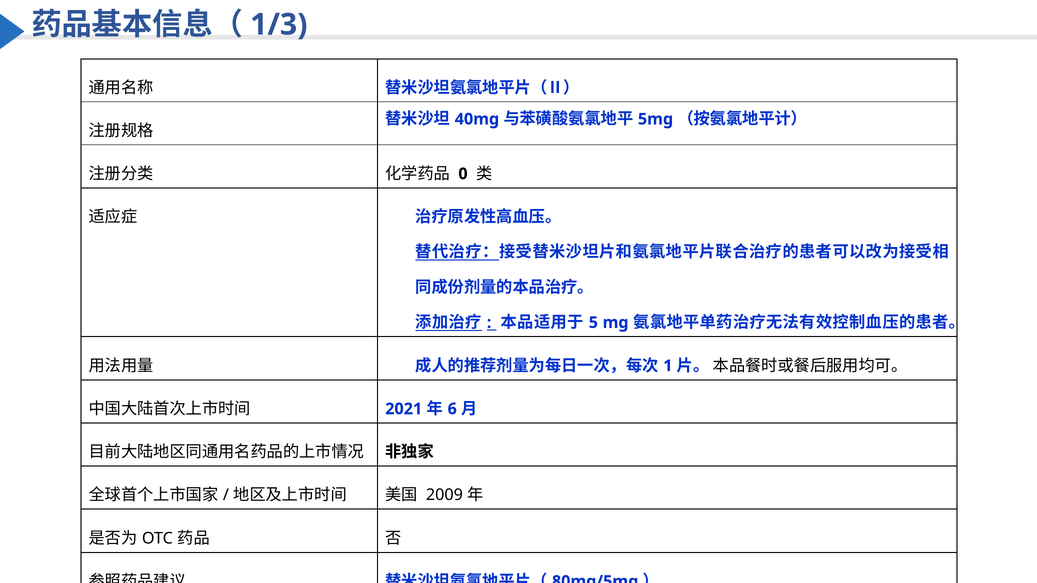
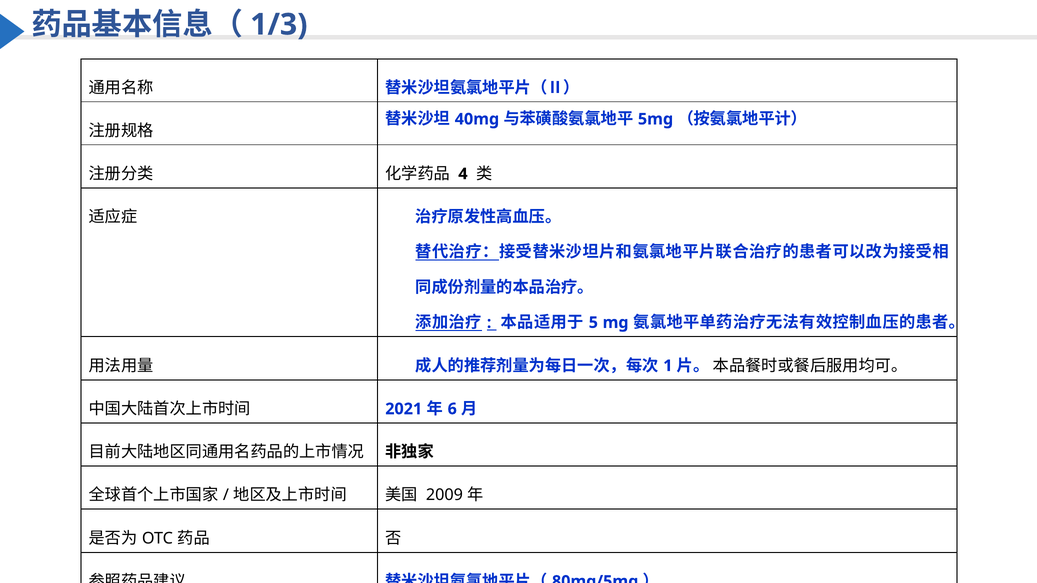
0: 0 -> 4 (463, 174)
